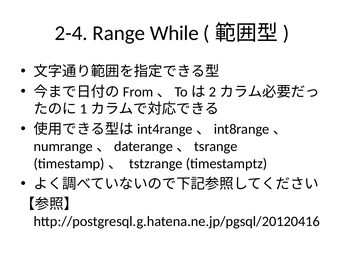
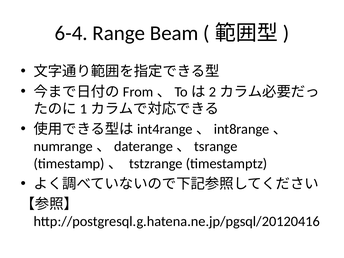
2-4: 2-4 -> 6-4 (71, 33)
While: While -> Beam (174, 33)
